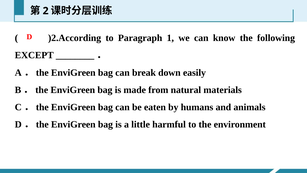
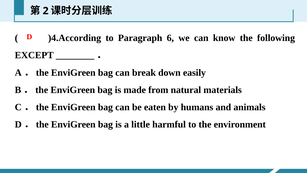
)2.According: )2.According -> )4.According (75, 38)
1: 1 -> 6 (170, 38)
